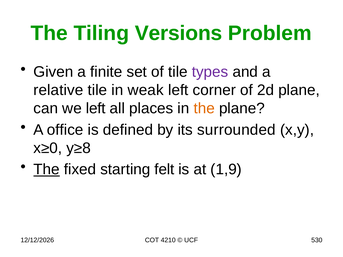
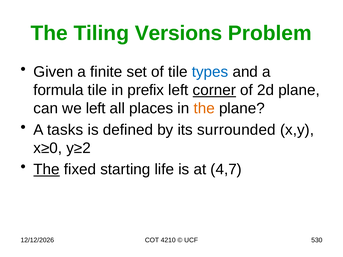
types colour: purple -> blue (210, 72)
relative: relative -> formula (59, 90)
weak: weak -> prefix (146, 90)
corner underline: none -> present (214, 90)
office: office -> tasks (65, 130)
y≥8: y≥8 -> y≥2 (79, 148)
felt: felt -> life (164, 170)
1,9: 1,9 -> 4,7 (226, 170)
